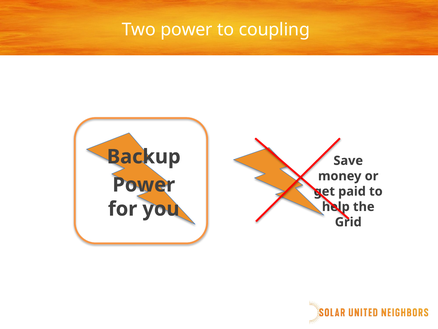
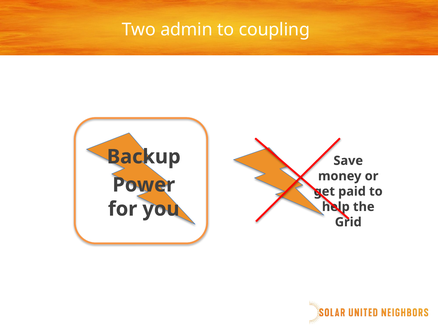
Two power: power -> admin (187, 30)
